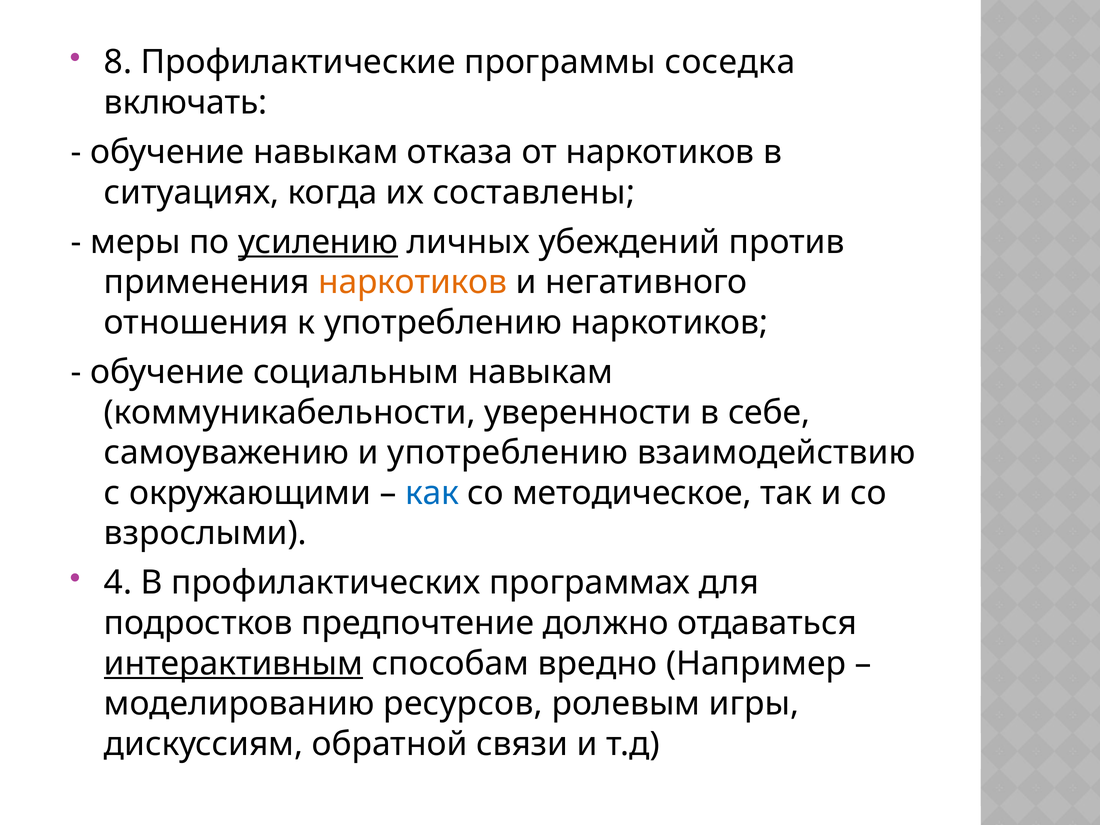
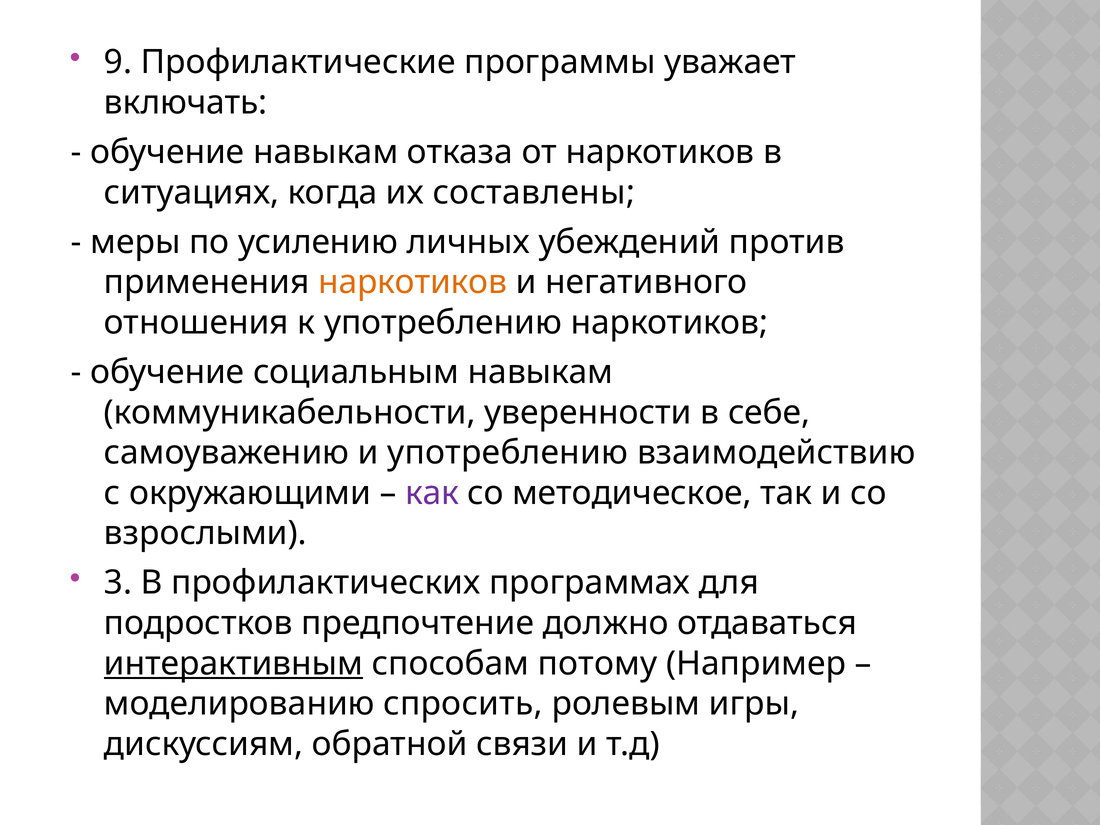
8: 8 -> 9 (118, 62)
соседка: соседка -> уважает (730, 62)
усилению underline: present -> none (318, 242)
как colour: blue -> purple (432, 493)
4: 4 -> 3 (118, 583)
вредно: вредно -> потому (598, 664)
ресурсов: ресурсов -> спросить (463, 704)
